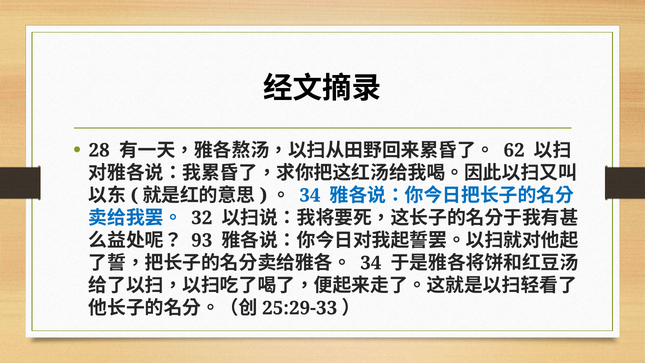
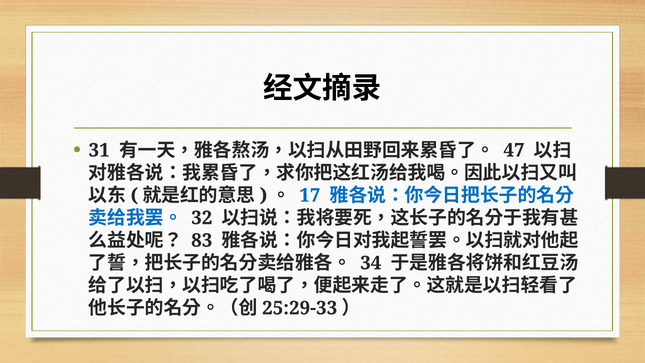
28: 28 -> 31 (99, 150)
62: 62 -> 47 (514, 150)
34: 34 -> 17 (310, 195)
93: 93 -> 83 (202, 240)
